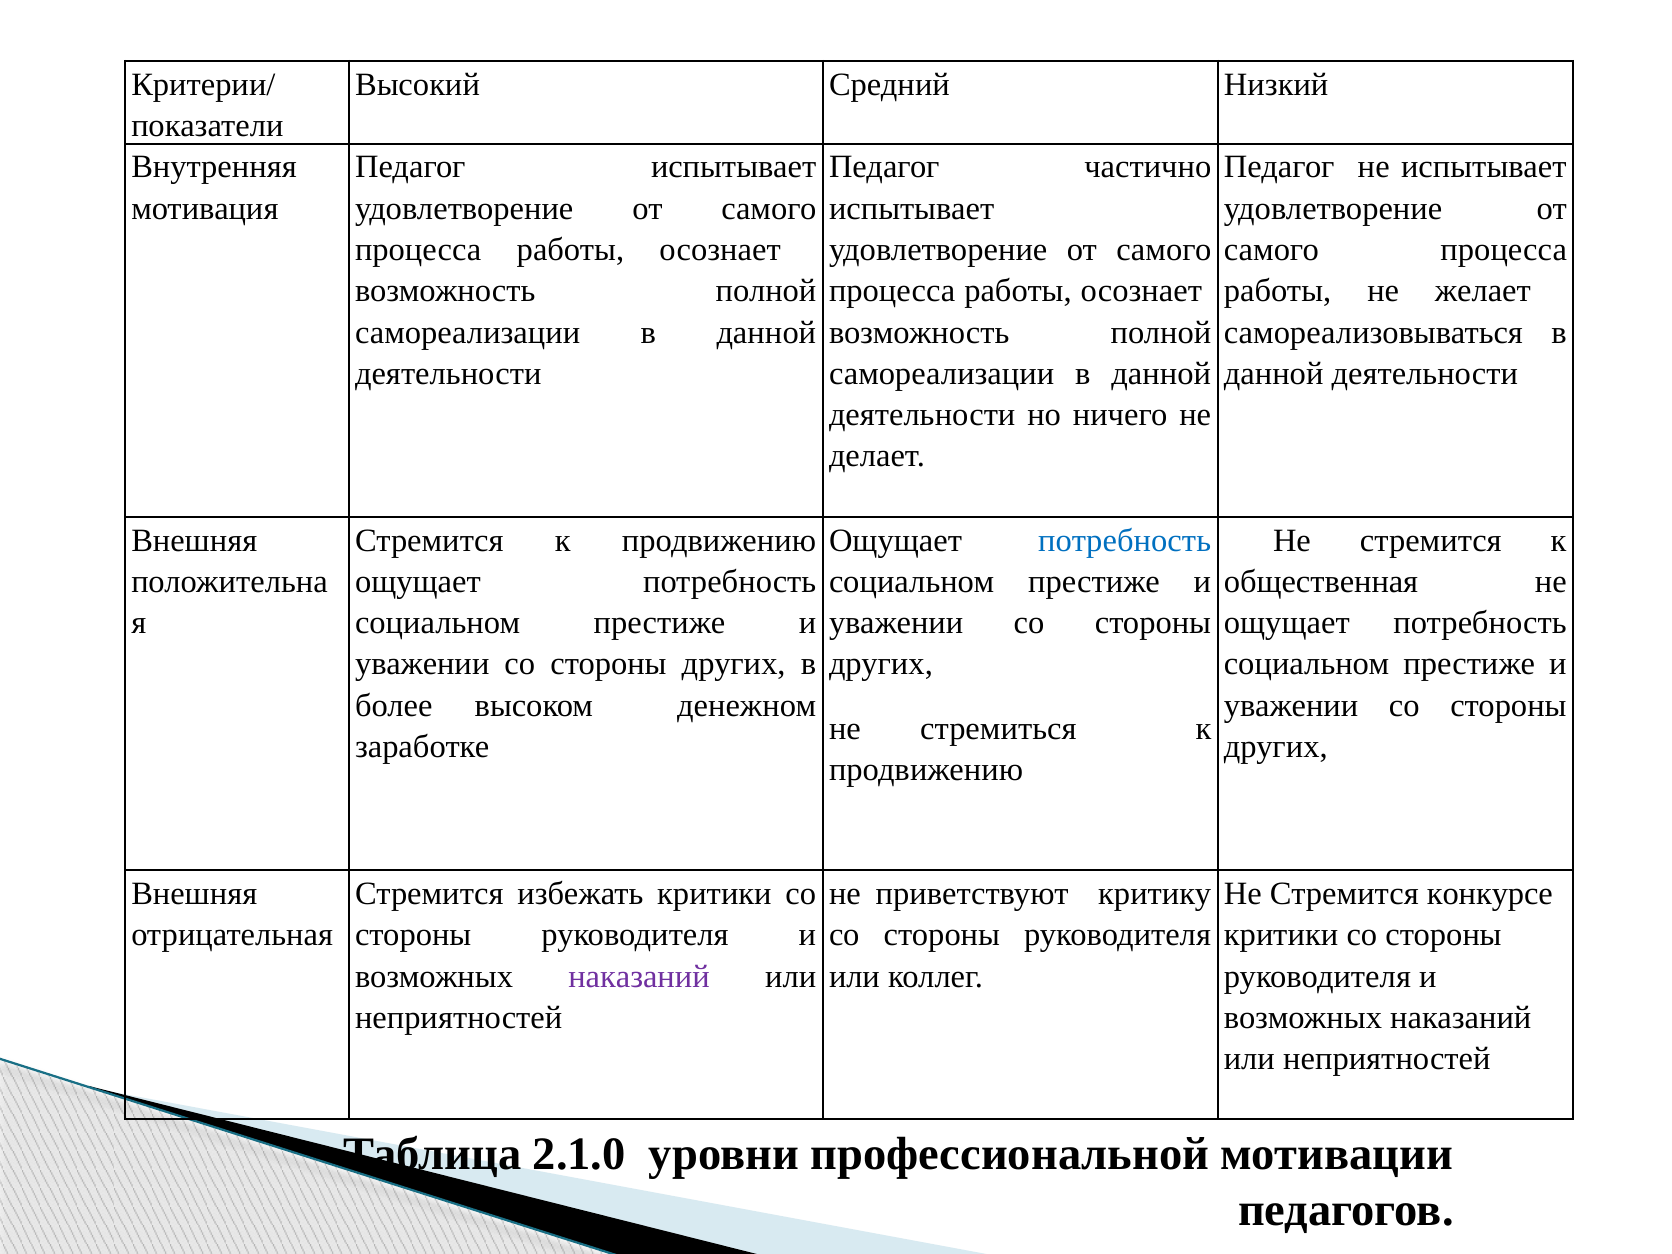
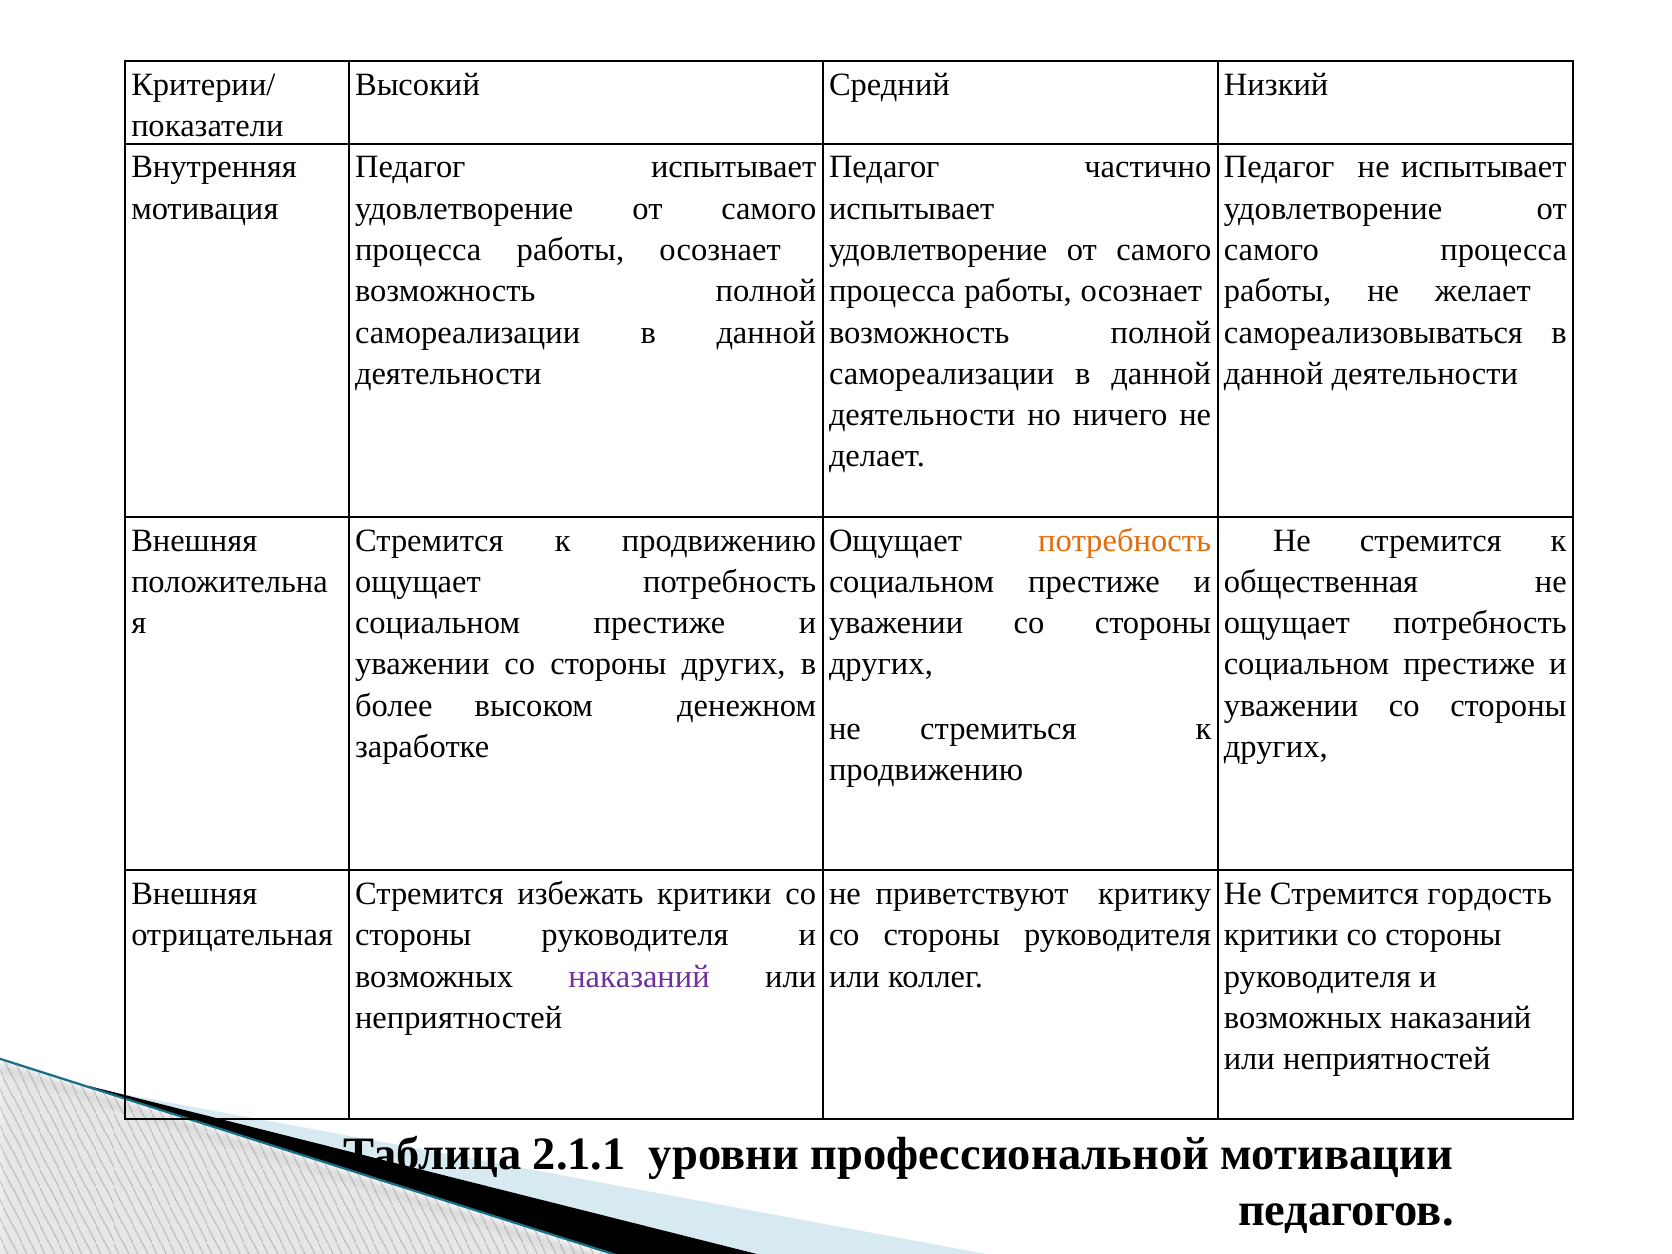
потребность colour: blue -> orange (1125, 540)
конкурсе: конкурсе -> гордость (1490, 894)
2.1.0: 2.1.0 -> 2.1.1 (579, 1154)
